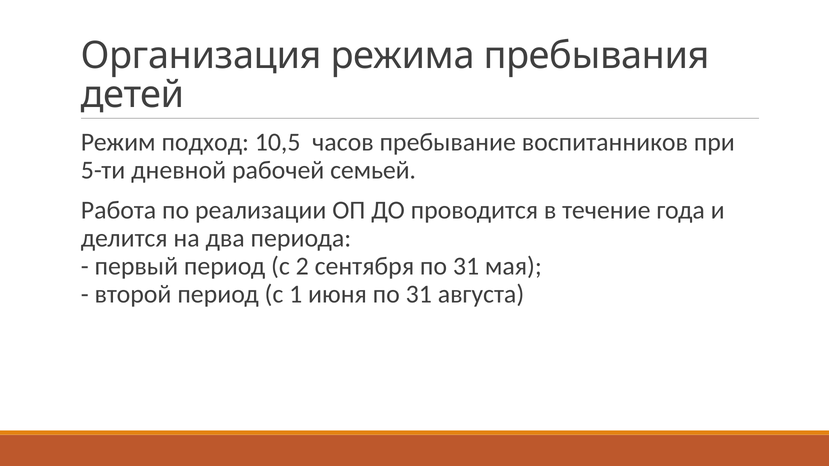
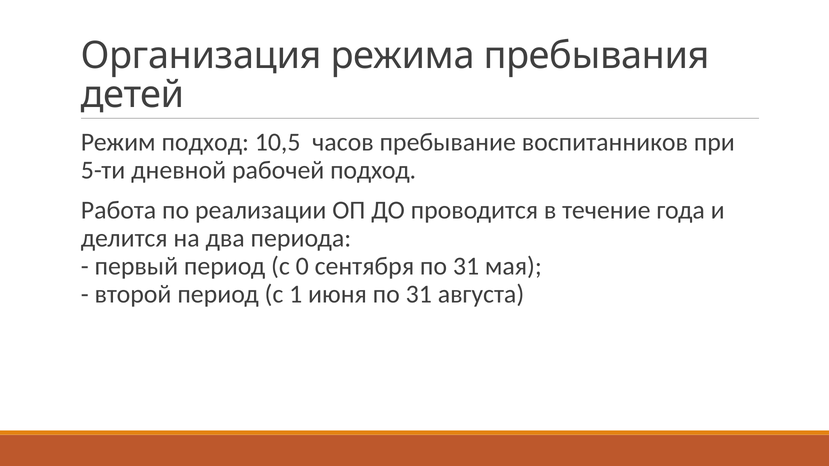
рабочей семьей: семьей -> подход (373, 170)
2: 2 -> 0 (302, 266)
